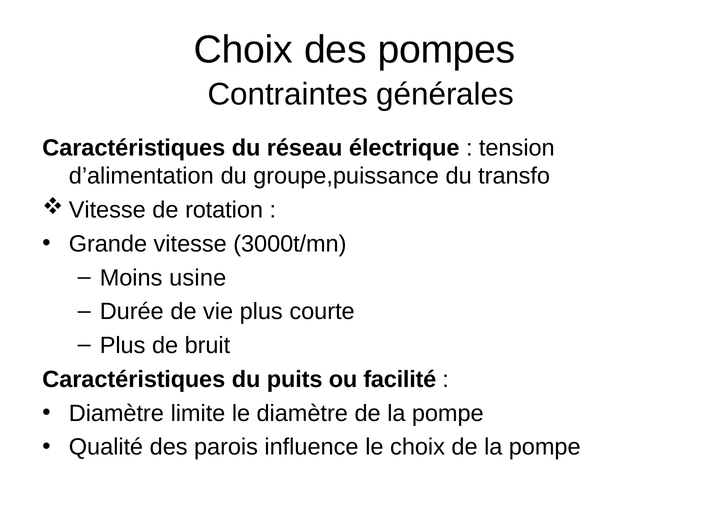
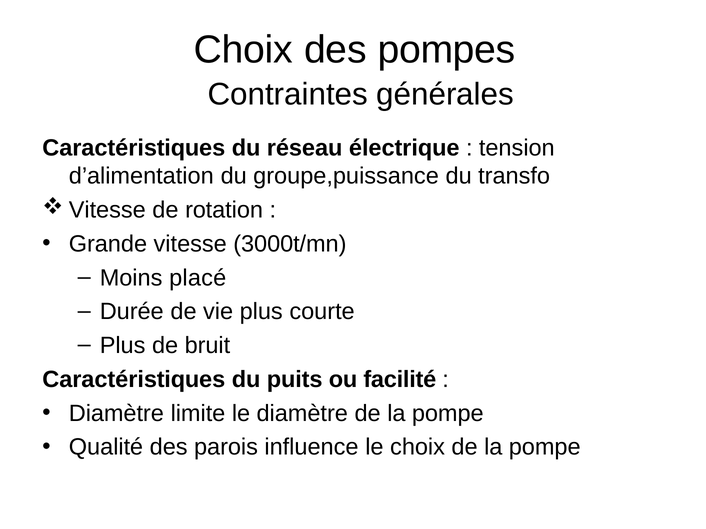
usine: usine -> placé (198, 278)
